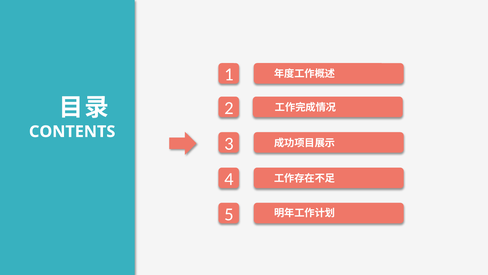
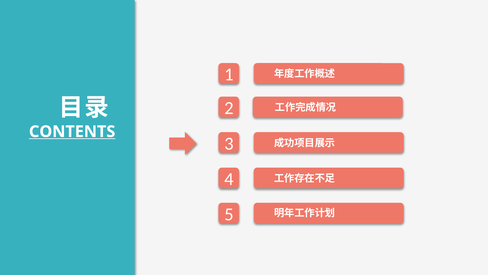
CONTENTS underline: none -> present (72, 131)
